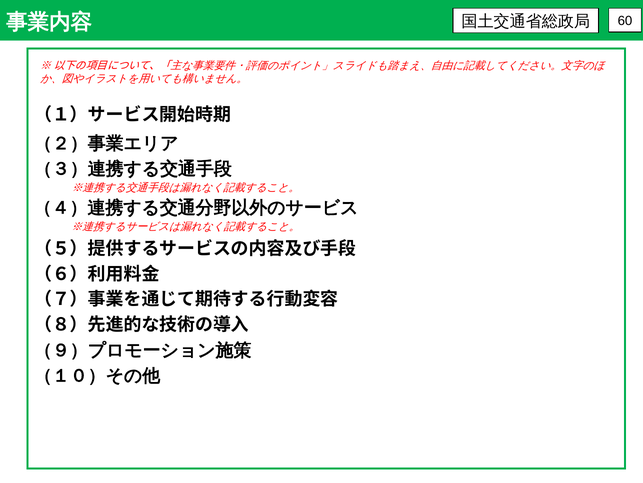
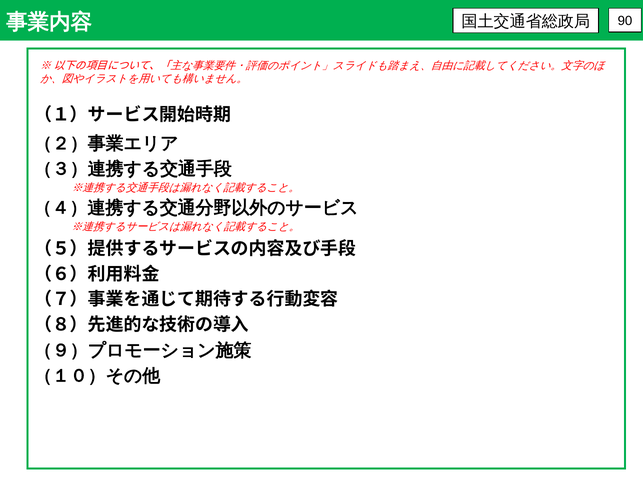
60: 60 -> 90 (625, 21)
